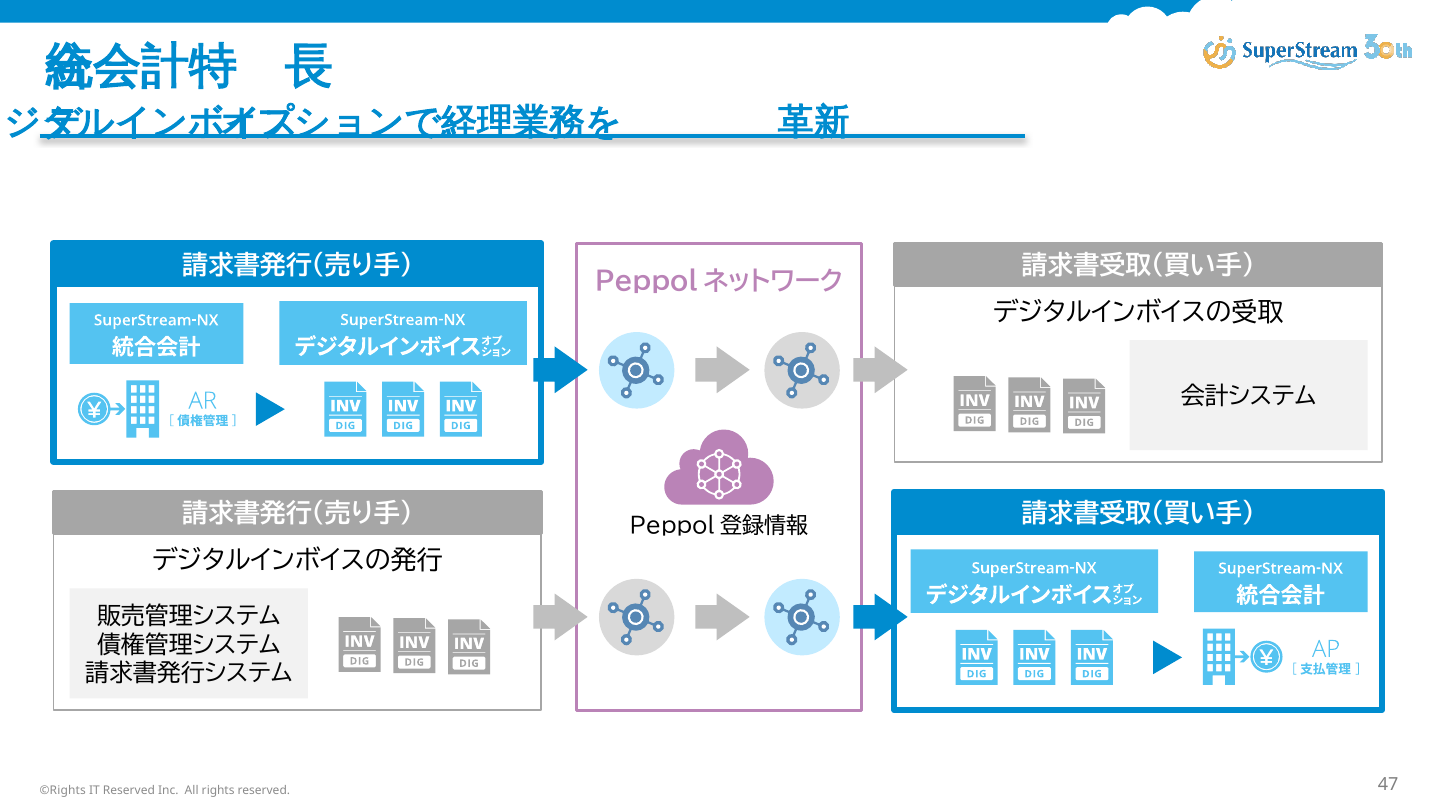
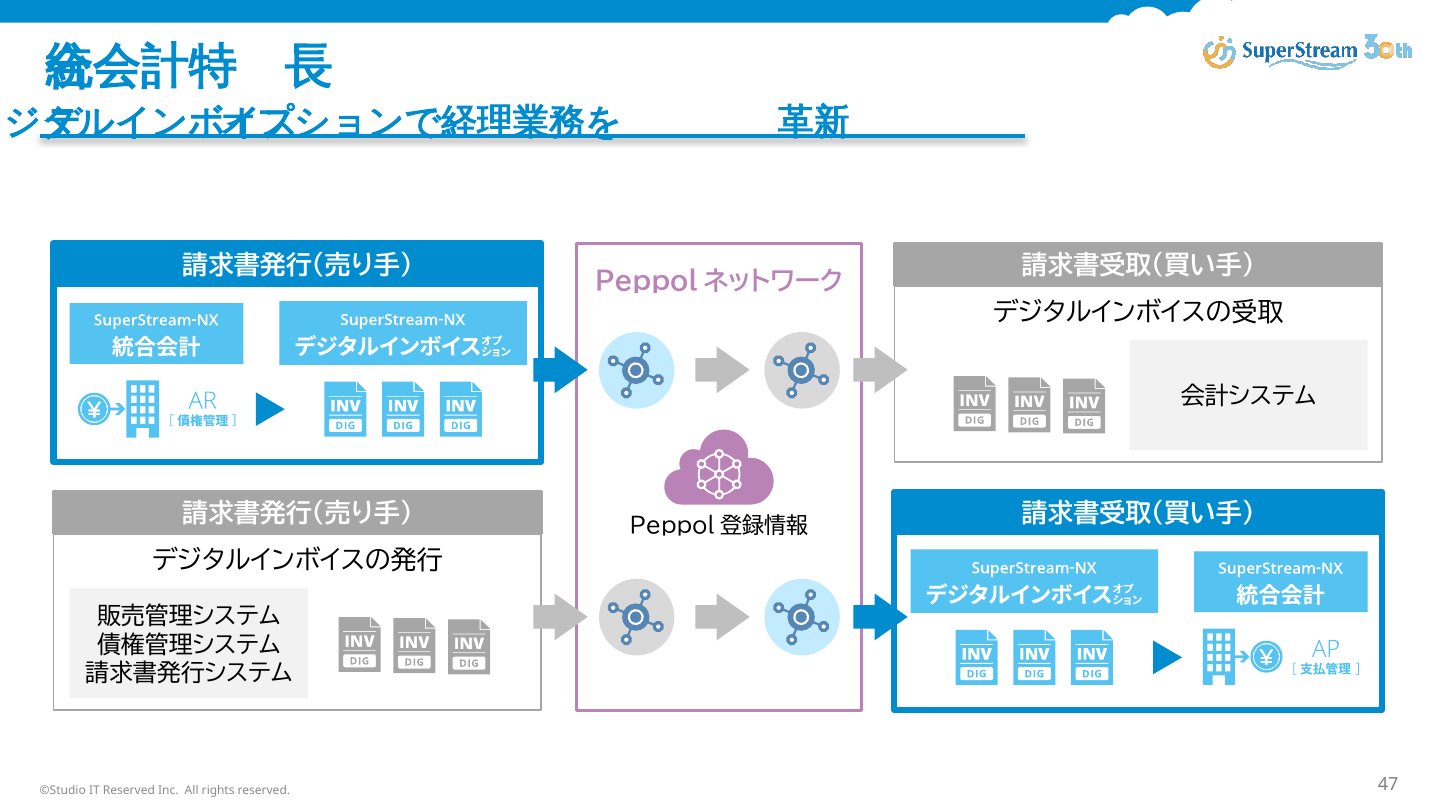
©Rights: ©Rights -> ©Studio (63, 790)
